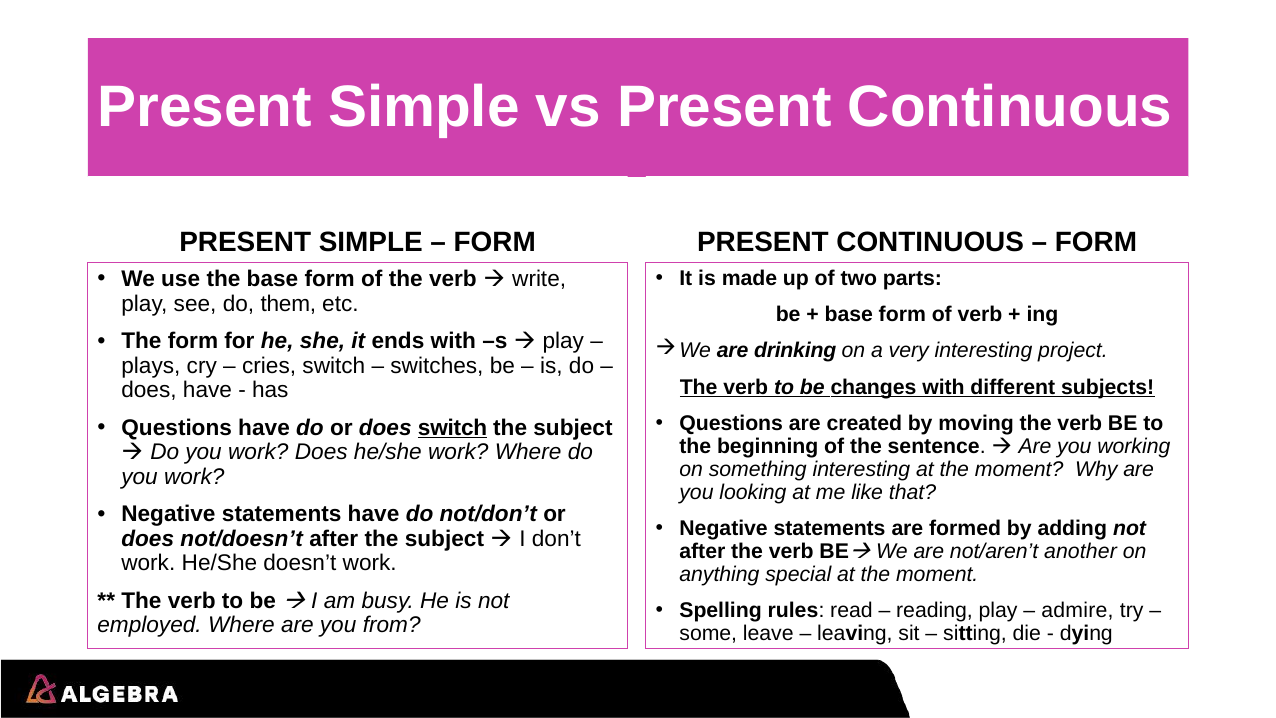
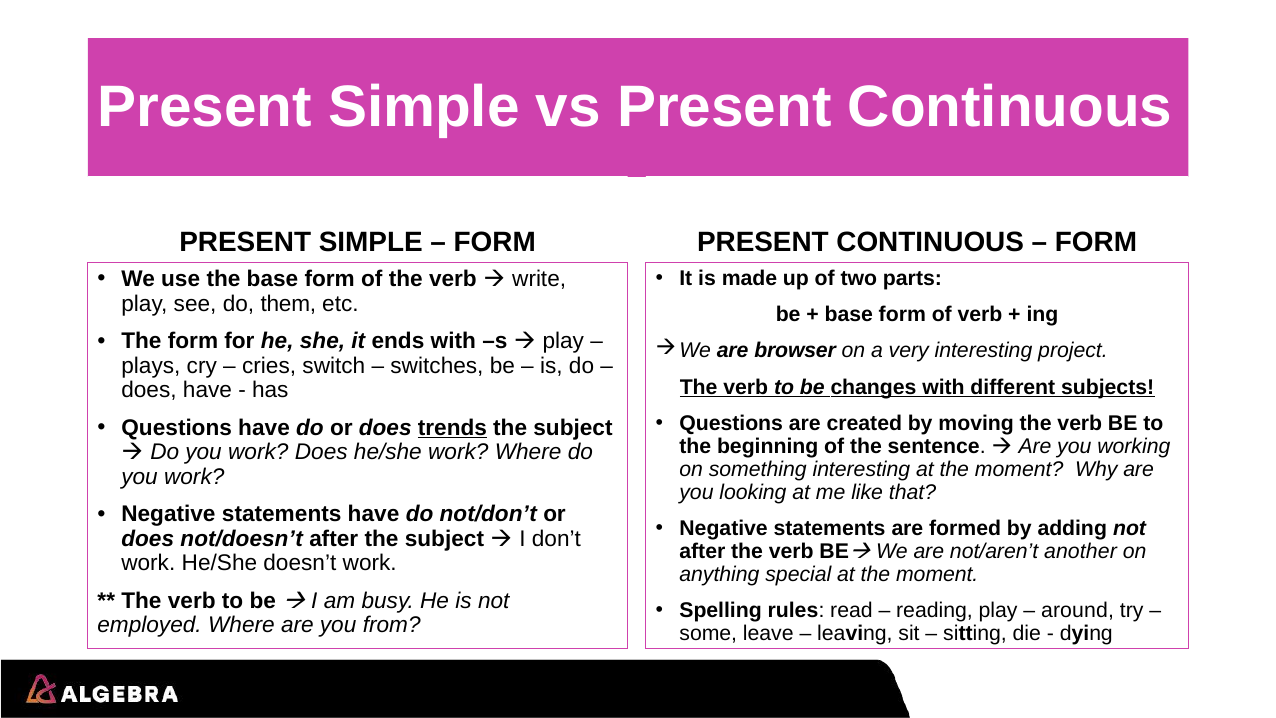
drinking: drinking -> browser (795, 351)
does switch: switch -> trends (452, 428)
admire: admire -> around (1077, 611)
